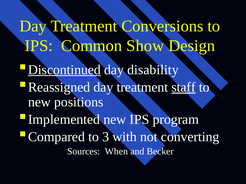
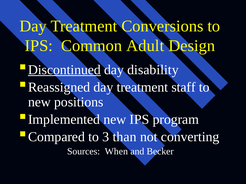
Show: Show -> Adult (145, 46)
staff underline: present -> none (184, 87)
with: with -> than (125, 137)
